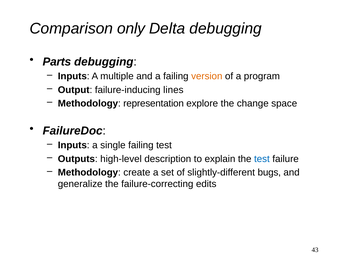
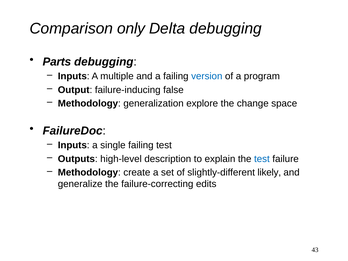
version colour: orange -> blue (207, 76)
lines: lines -> false (173, 90)
representation: representation -> generalization (154, 103)
bugs: bugs -> likely (269, 172)
